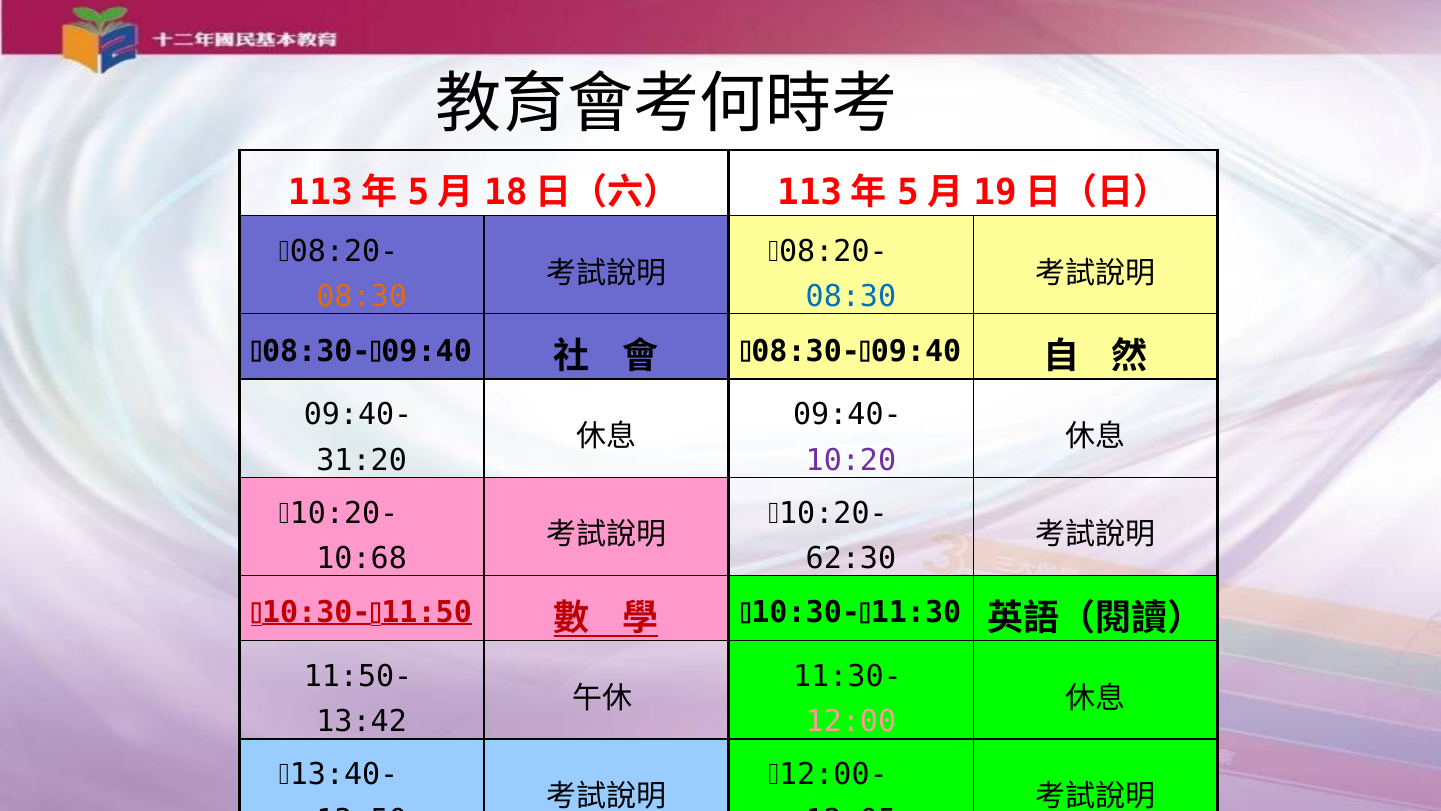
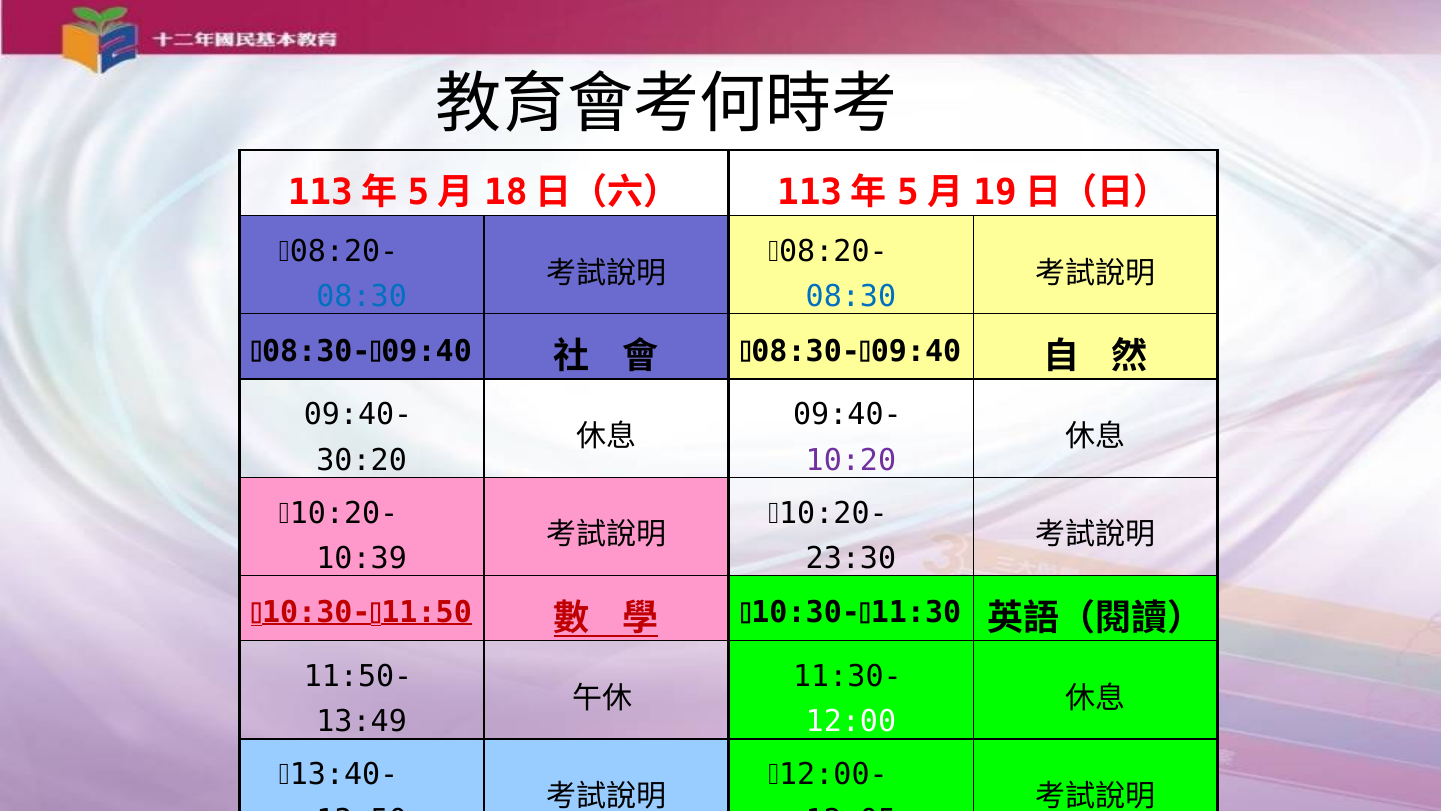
08:30 colour: orange -> blue (362, 296)
31:20: 31:20 -> 30:20 (362, 460)
10:68: 10:68 -> 10:39 (362, 558)
62:30: 62:30 -> 23:30 (851, 558)
13:42: 13:42 -> 13:49 (362, 722)
12:00 colour: pink -> white (851, 722)
